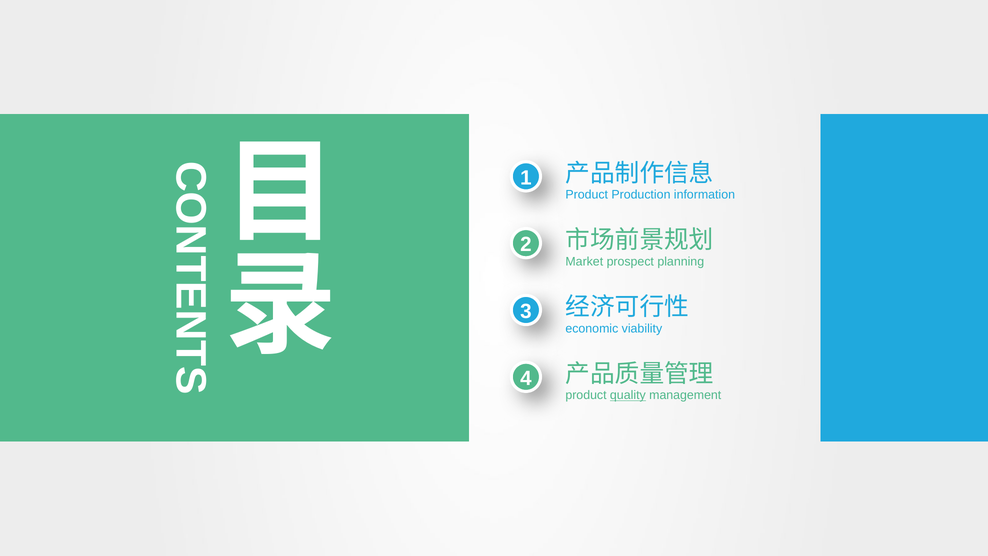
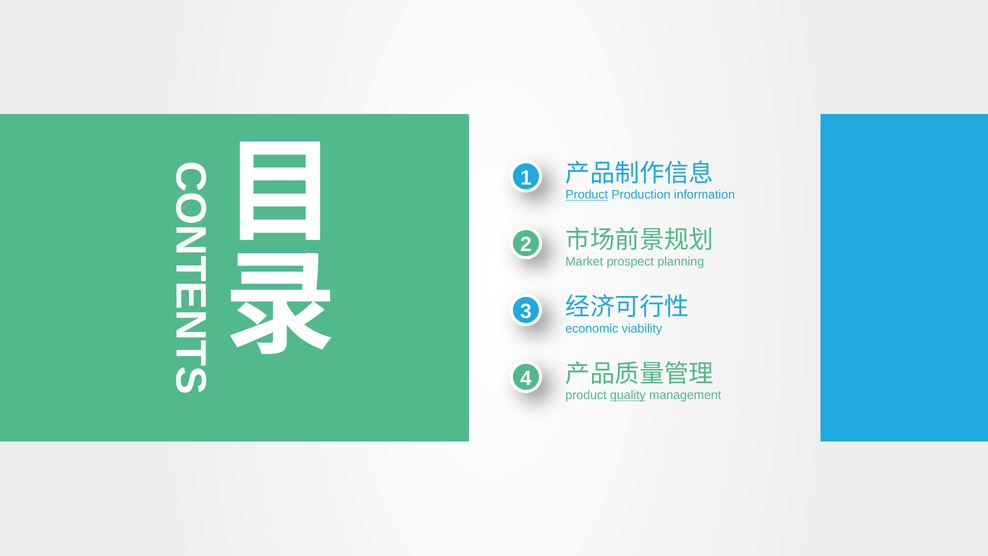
Product underline: none -> present (587, 195)
